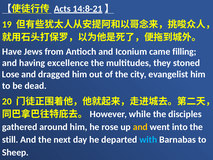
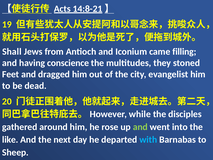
Have: Have -> Shall (12, 51)
excellence: excellence -> conscience (68, 63)
Lose: Lose -> Feet (11, 74)
and colour: yellow -> light green (140, 127)
still: still -> like (10, 139)
